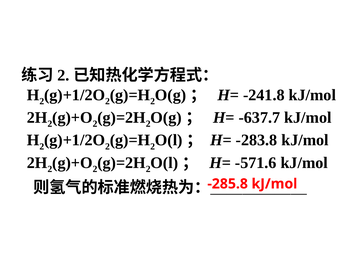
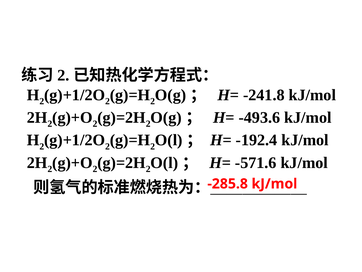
-637.7: -637.7 -> -493.6 (259, 117)
-283.8: -283.8 -> -192.4 (256, 140)
